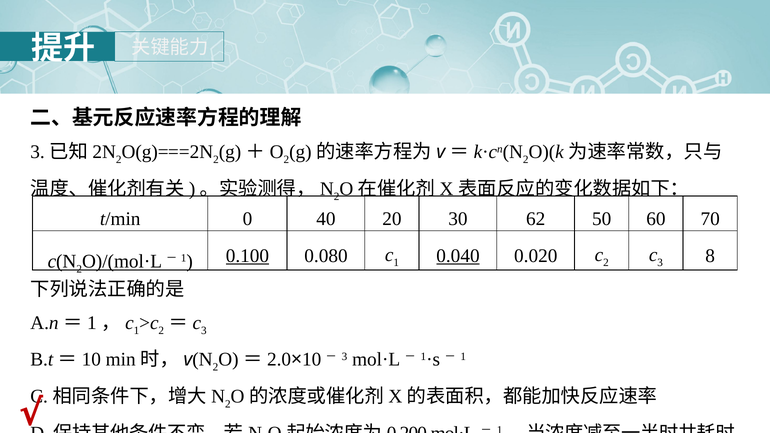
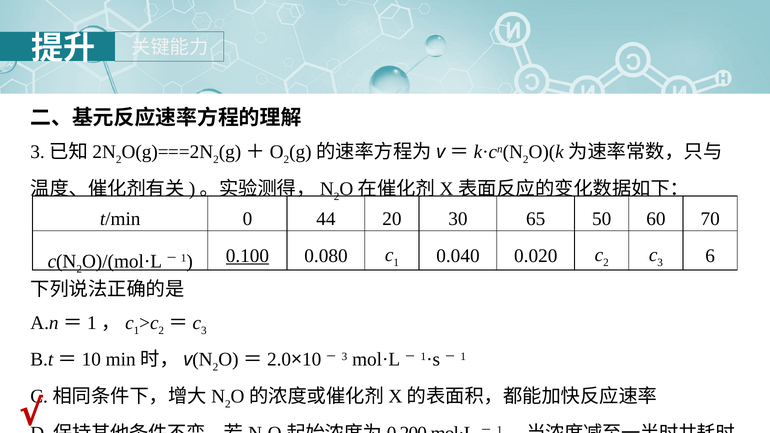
40: 40 -> 44 (326, 219)
62: 62 -> 65 (536, 219)
0.040 underline: present -> none (458, 256)
8: 8 -> 6 (710, 256)
